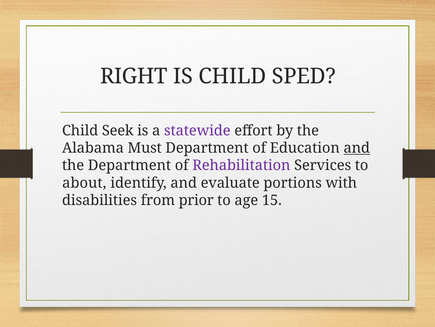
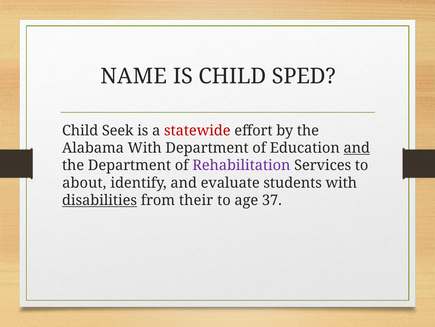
RIGHT: RIGHT -> NAME (134, 76)
statewide colour: purple -> red (197, 130)
Alabama Must: Must -> With (145, 148)
portions: portions -> students (293, 183)
disabilities underline: none -> present (100, 200)
prior: prior -> their (196, 200)
15: 15 -> 37 (272, 200)
